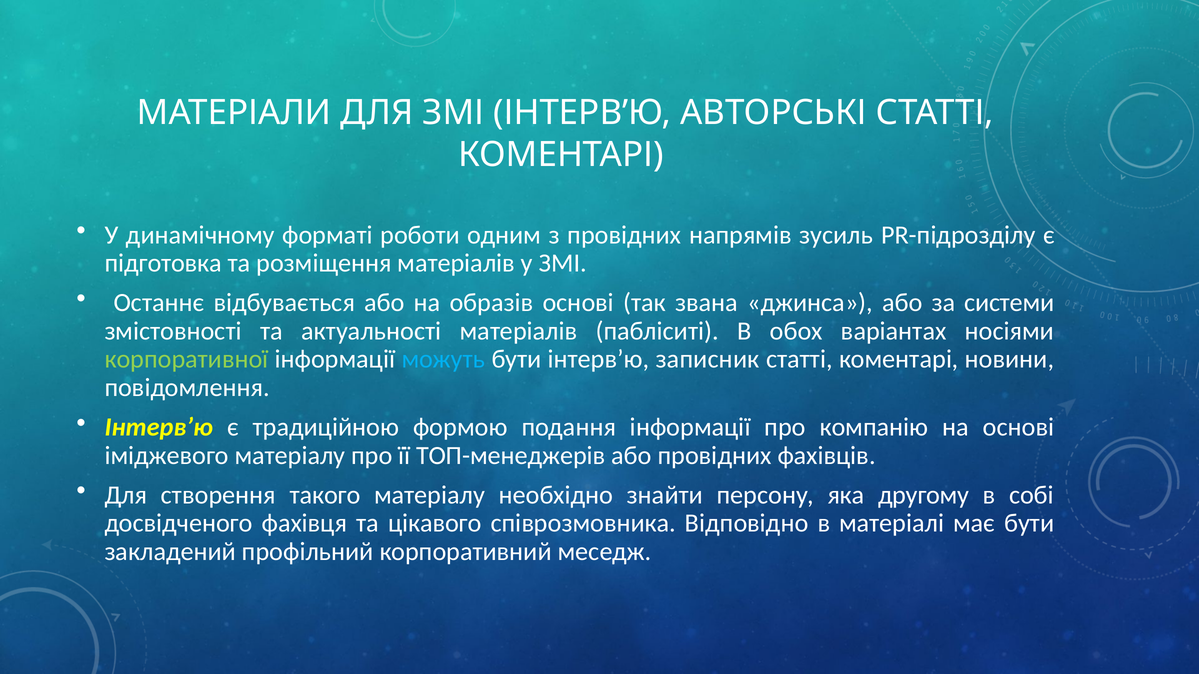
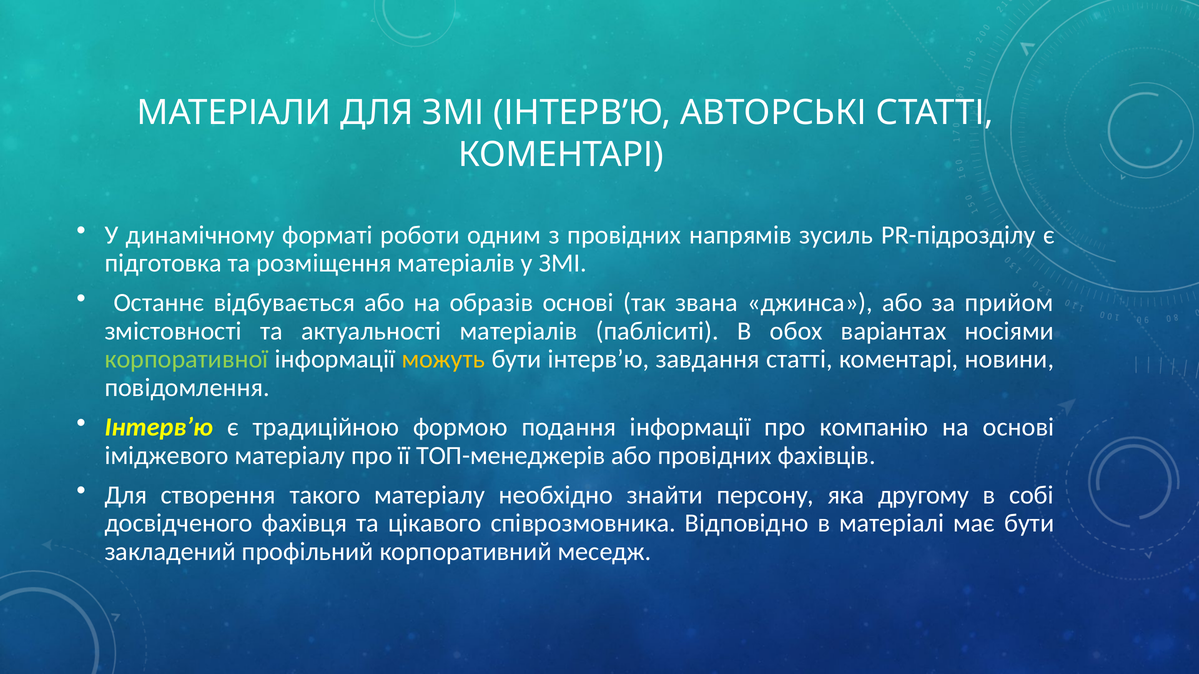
системи: системи -> прийом (1009, 303)
можуть colour: light blue -> yellow (443, 360)
записник: записник -> завдання (708, 360)
